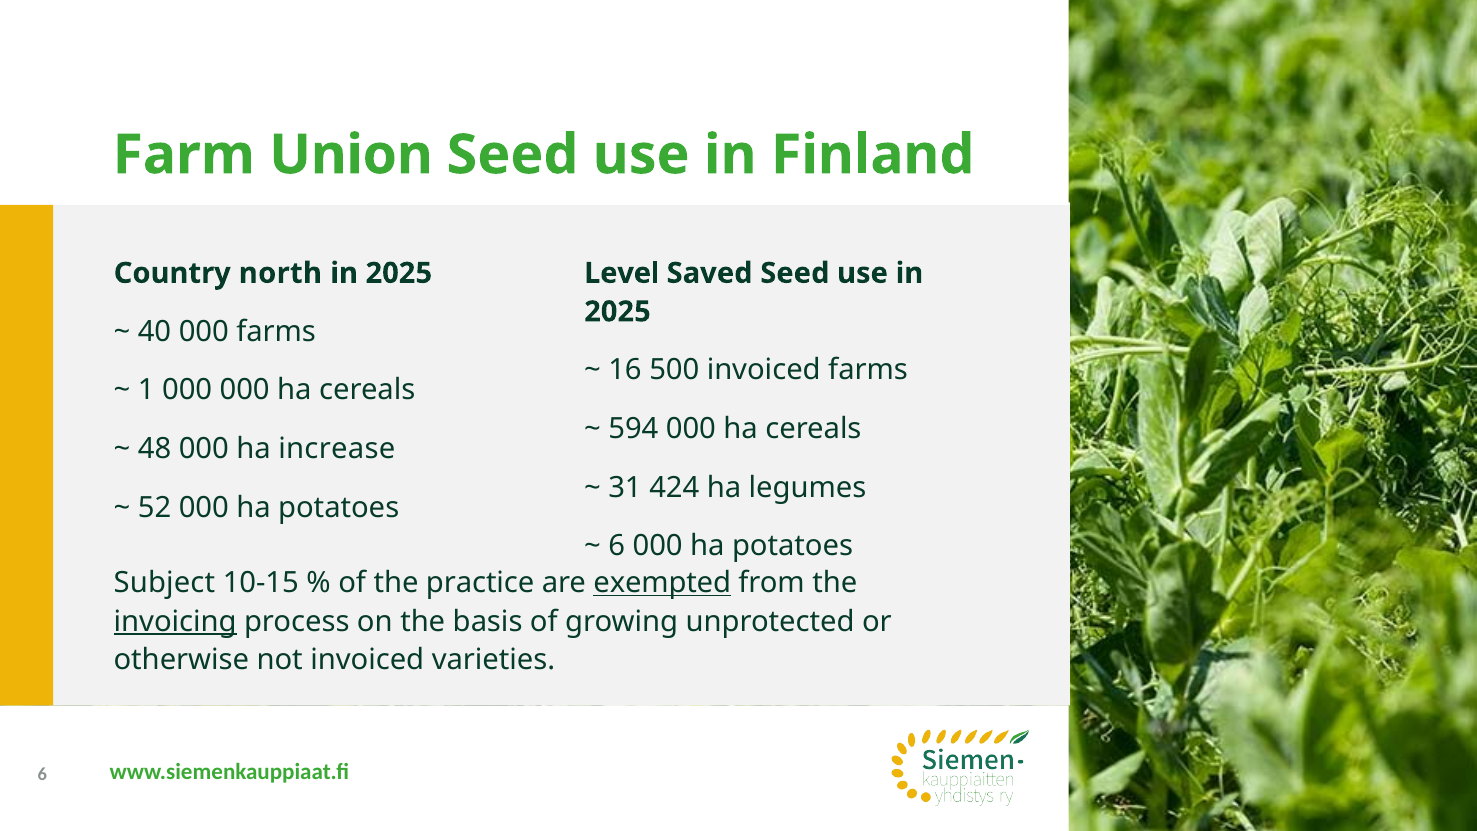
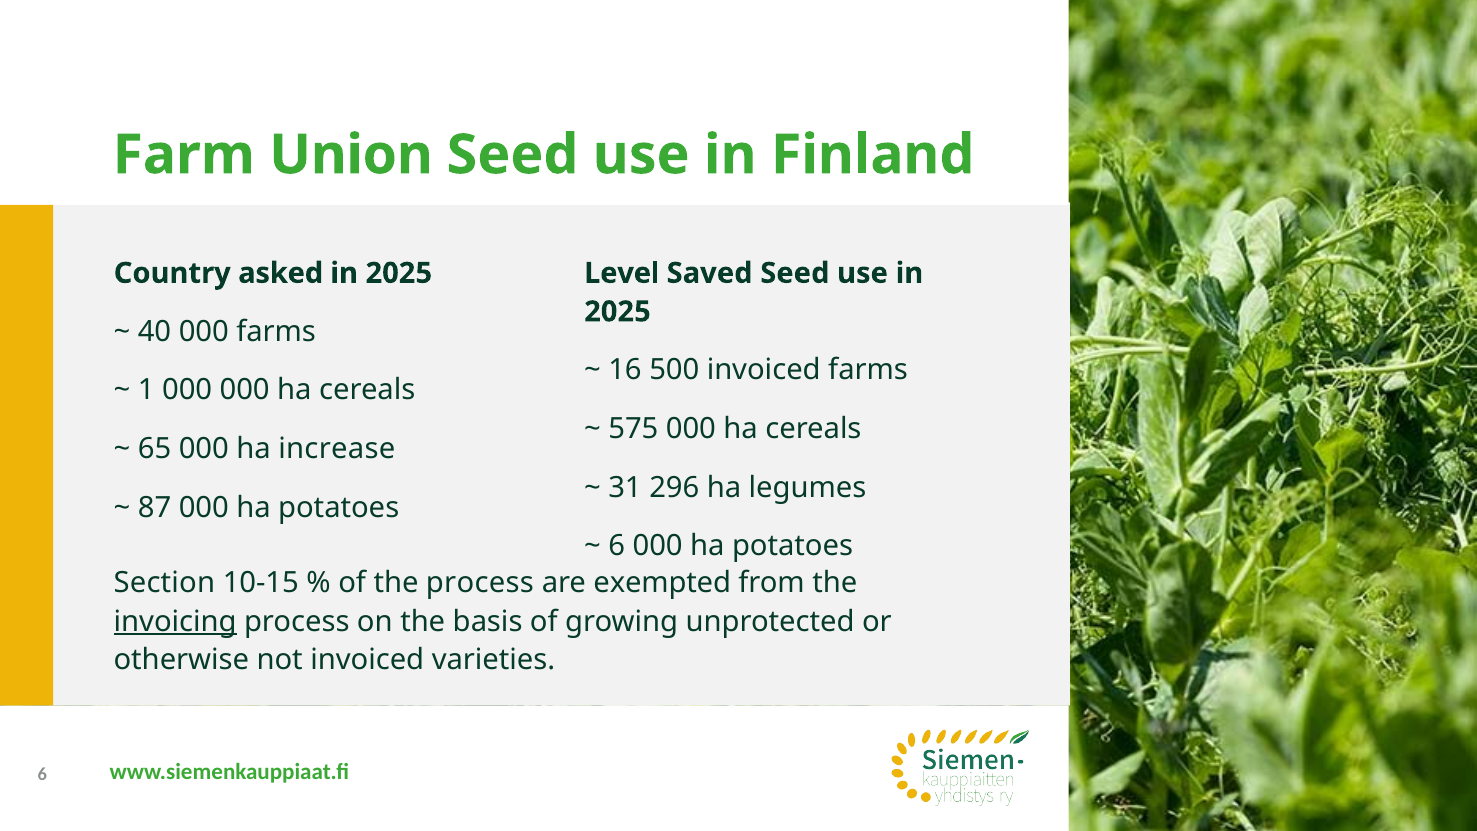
north: north -> asked (281, 273)
594: 594 -> 575 (633, 429)
48: 48 -> 65 (155, 449)
424: 424 -> 296 (674, 487)
52: 52 -> 87 (155, 507)
Subject: Subject -> Section (164, 583)
the practice: practice -> process (480, 583)
exempted underline: present -> none (662, 583)
